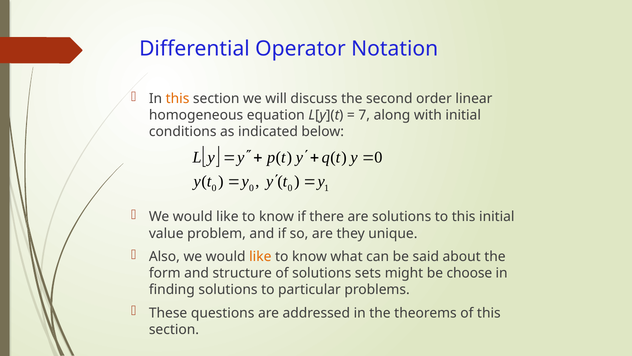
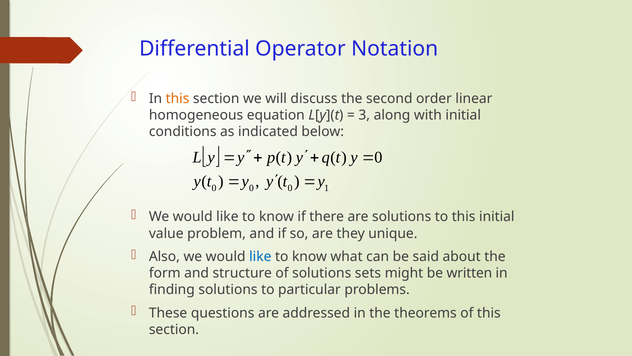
7: 7 -> 3 (364, 115)
like colour: orange -> blue (260, 256)
choose: choose -> written (469, 273)
